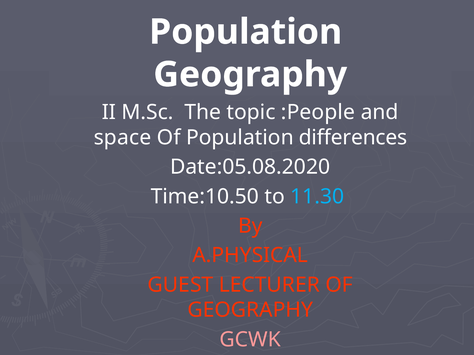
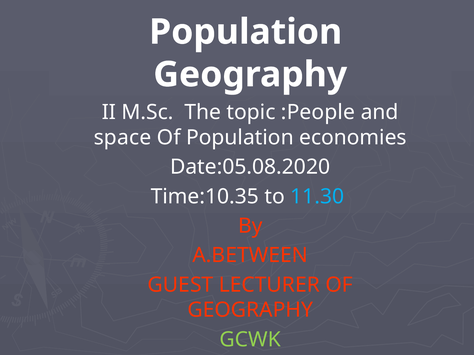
differences: differences -> economies (353, 138)
Time:10.50: Time:10.50 -> Time:10.35 (205, 197)
A.PHYSICAL: A.PHYSICAL -> A.BETWEEN (250, 256)
GCWK colour: pink -> light green (250, 340)
